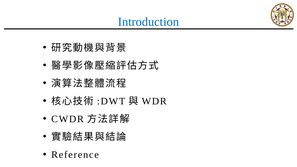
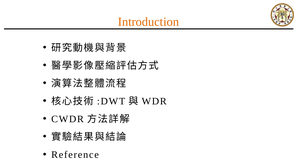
Introduction colour: blue -> orange (148, 22)
